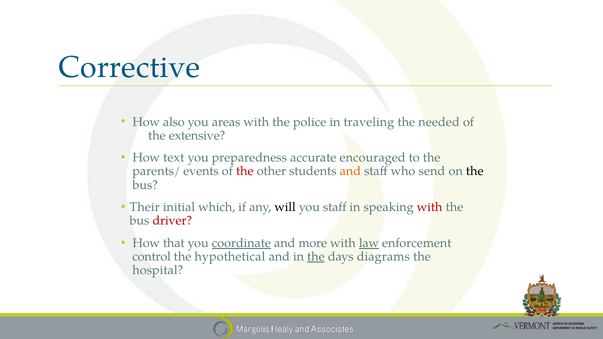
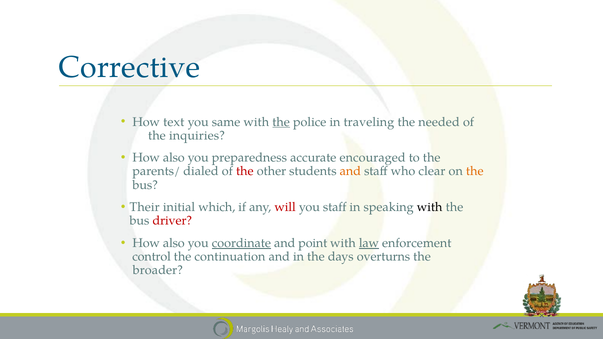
also: also -> text (174, 122)
areas: areas -> same (226, 122)
the underline: none -> present (281, 122)
extensive: extensive -> inquiries (197, 135)
text: text -> also (174, 158)
events: events -> dialed (201, 171)
send: send -> clear (432, 171)
the colour: black -> orange (475, 171)
will colour: black -> red (285, 207)
with colour: red -> black (430, 207)
that: that -> also (174, 243)
more: more -> point (313, 243)
hypothetical: hypothetical -> continuation (230, 257)
the underline: present -> none (316, 257)
diagrams: diagrams -> overturns (383, 257)
hospital: hospital -> broader (158, 270)
